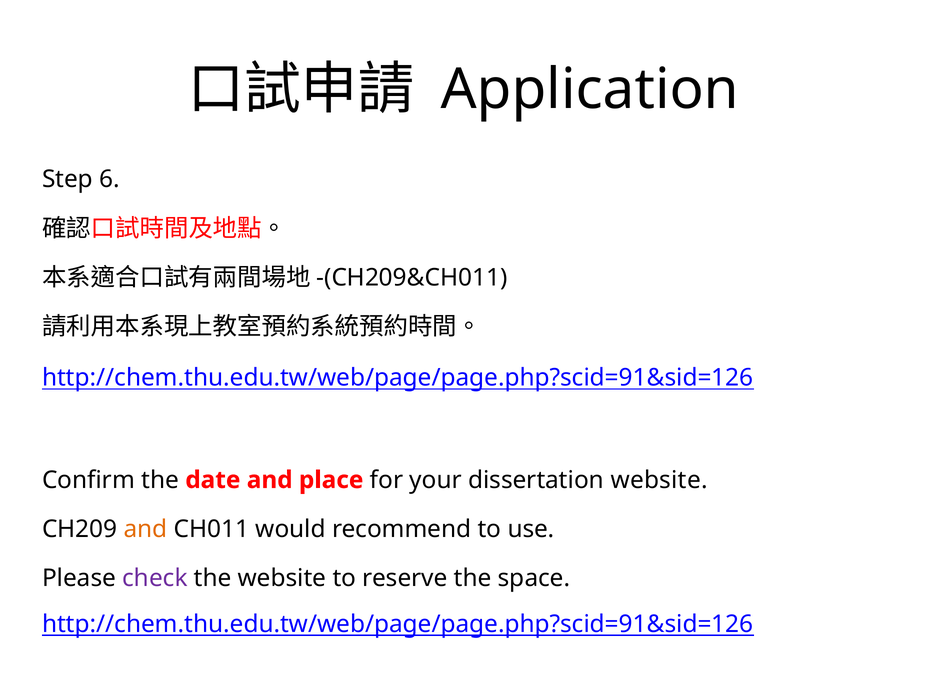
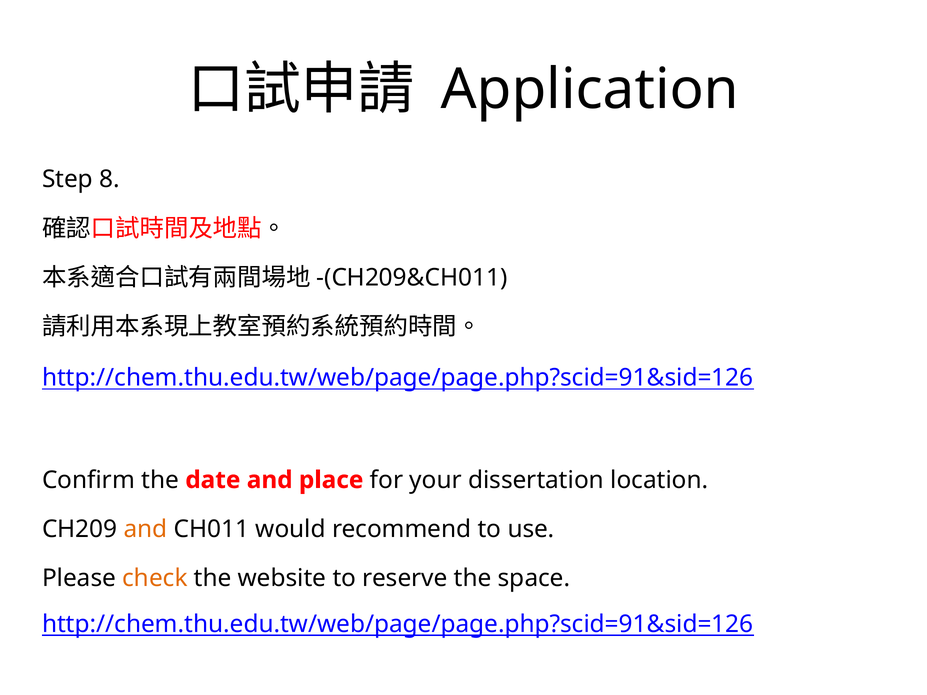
6: 6 -> 8 (110, 179)
dissertation website: website -> location (659, 480)
check colour: purple -> orange (155, 578)
